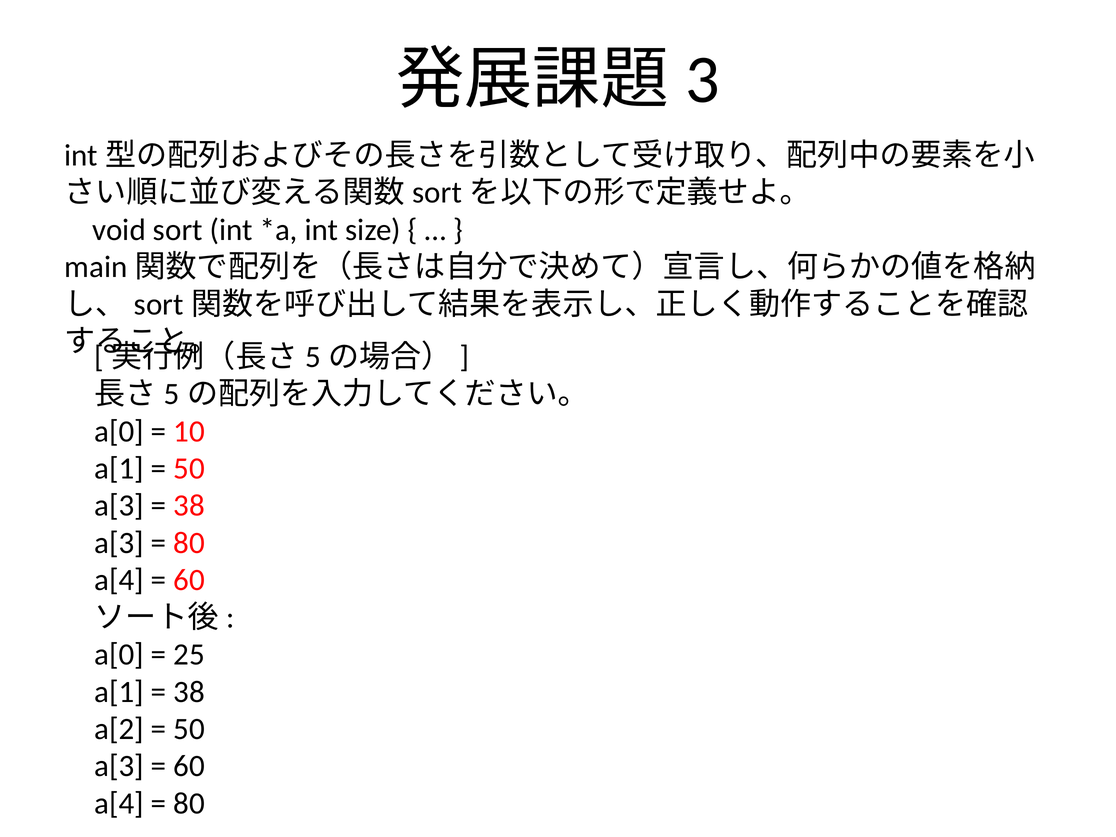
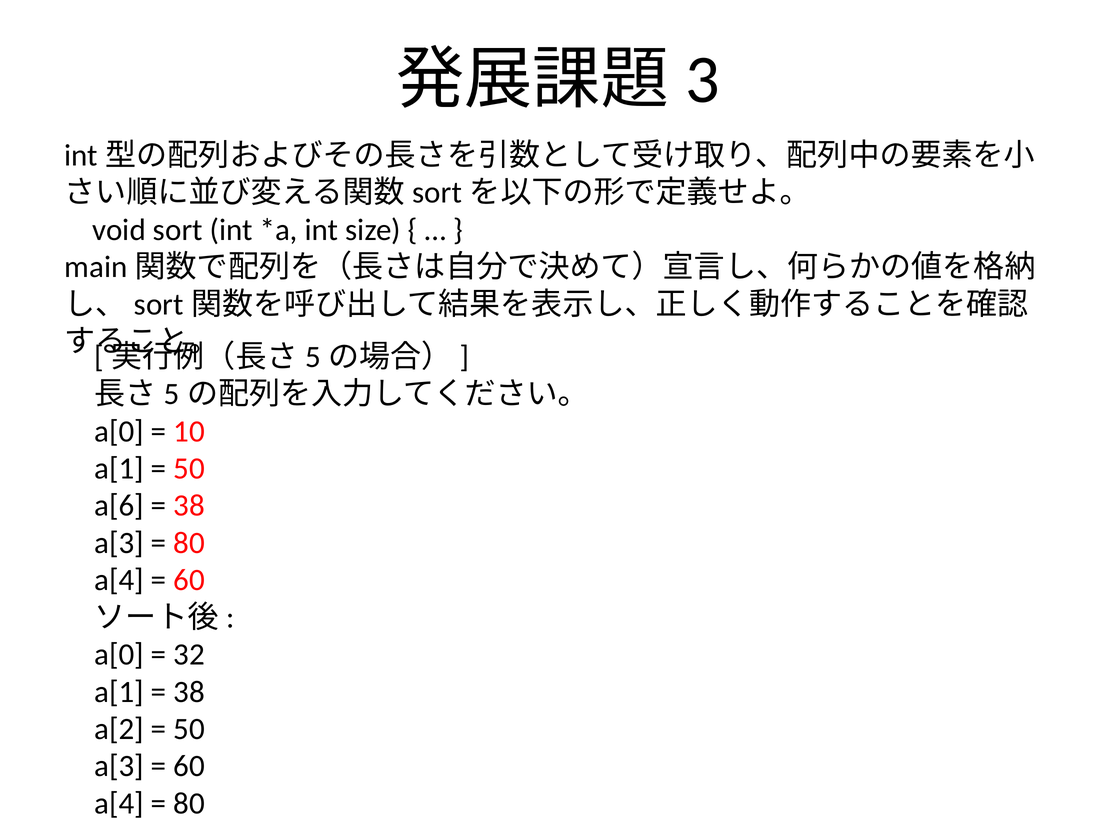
a[3: a[3 -> a[6 (119, 506)
25: 25 -> 32 (189, 655)
